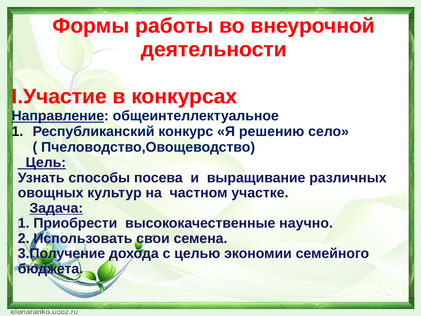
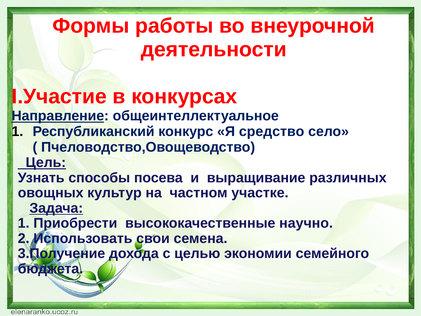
решению: решению -> средство (272, 132)
